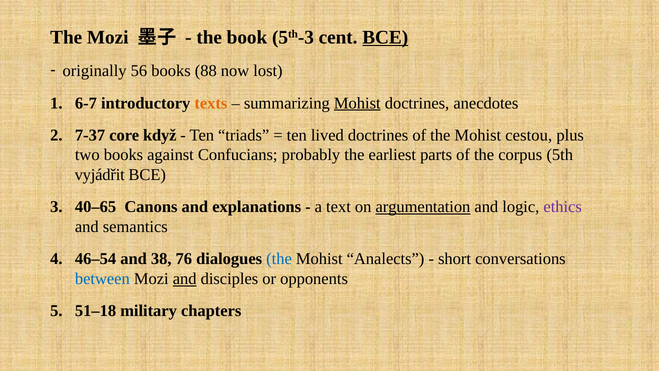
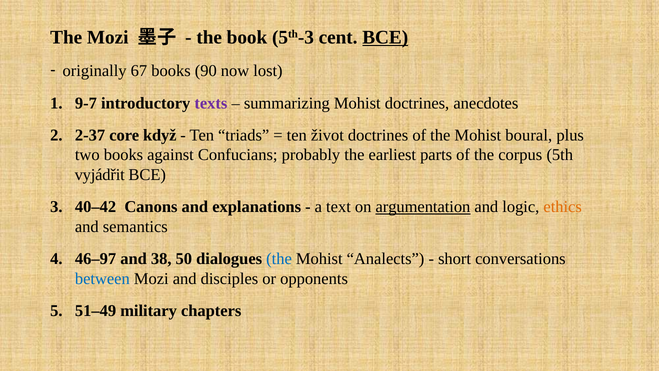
56: 56 -> 67 (139, 71)
88: 88 -> 90 (206, 71)
6-7: 6-7 -> 9-7 (86, 103)
texts colour: orange -> purple (211, 103)
Mohist underline: present -> none (357, 103)
7-37: 7-37 -> 2-37 (90, 135)
lived: lived -> život (327, 135)
cestou: cestou -> boural (529, 135)
40–65: 40–65 -> 40–42 (96, 207)
ethics colour: purple -> orange (563, 207)
46–54: 46–54 -> 46–97 (96, 259)
76: 76 -> 50 (184, 259)
and underline: present -> none (185, 278)
51–18: 51–18 -> 51–49 (96, 311)
